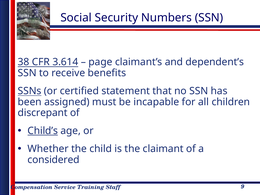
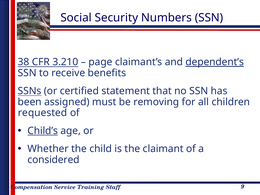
3.614: 3.614 -> 3.210 (65, 62)
dependent’s underline: none -> present (215, 62)
incapable: incapable -> removing (156, 102)
discrepant: discrepant -> requested (43, 113)
